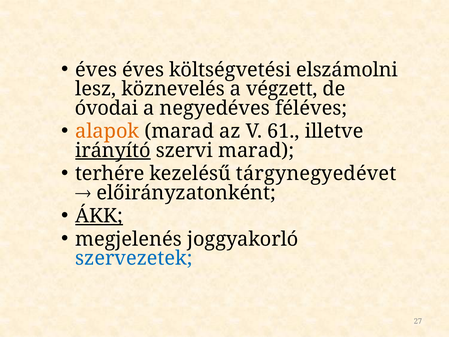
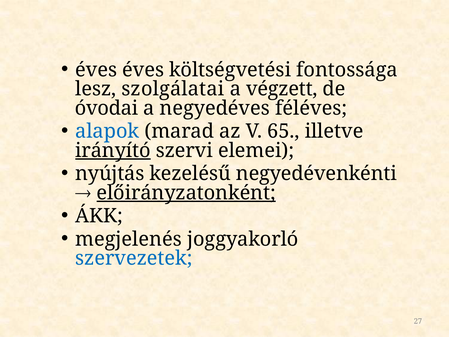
elszámolni: elszámolni -> fontossága (347, 70)
köznevelés: köznevelés -> szolgálatai (173, 89)
alapok colour: orange -> blue (107, 131)
61: 61 -> 65 (283, 131)
szervi marad: marad -> elemei (256, 150)
terhére: terhére -> nyújtás (110, 174)
tárgynegyedévet: tárgynegyedévet -> negyedévenkénti (316, 174)
előirányzatonként underline: none -> present (186, 193)
ÁKK underline: present -> none (99, 216)
